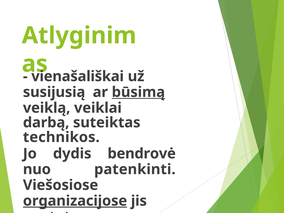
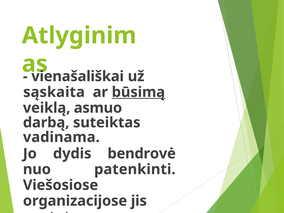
susijusią: susijusią -> sąskaita (54, 92)
veiklai: veiklai -> asmuo (98, 108)
technikos: technikos -> vadinama (61, 137)
organizacijose underline: present -> none (75, 201)
